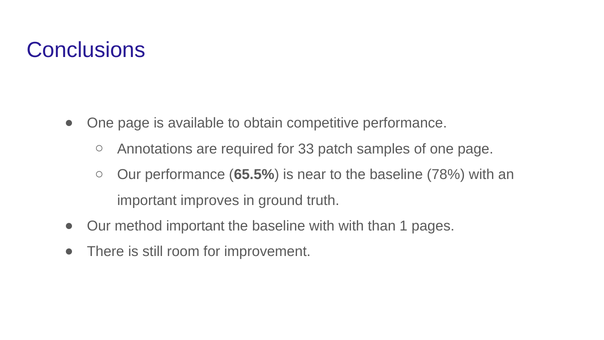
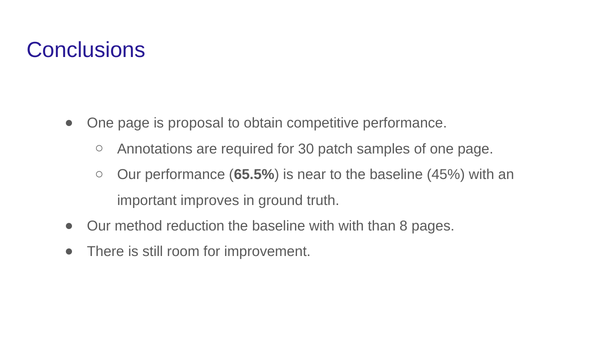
available: available -> proposal (196, 123)
33: 33 -> 30 (306, 149)
78%: 78% -> 45% (446, 175)
method important: important -> reduction (195, 226)
1: 1 -> 8 (404, 226)
